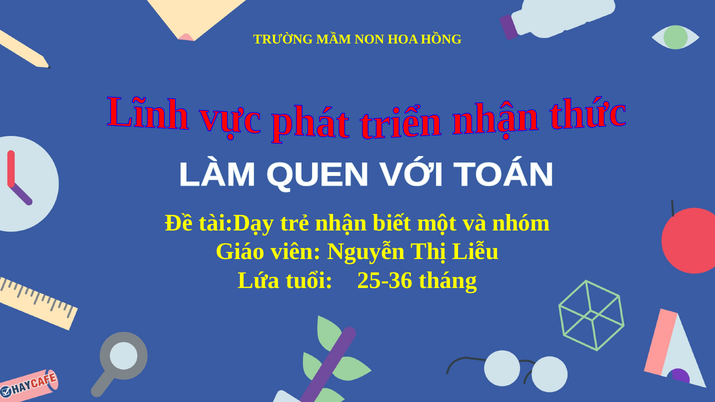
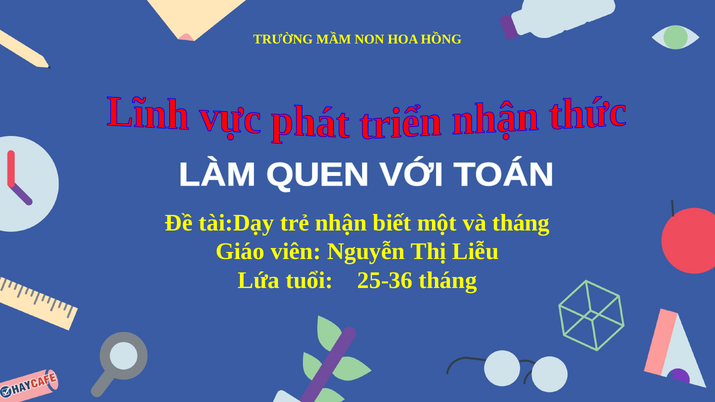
và nhóm: nhóm -> tháng (521, 223)
